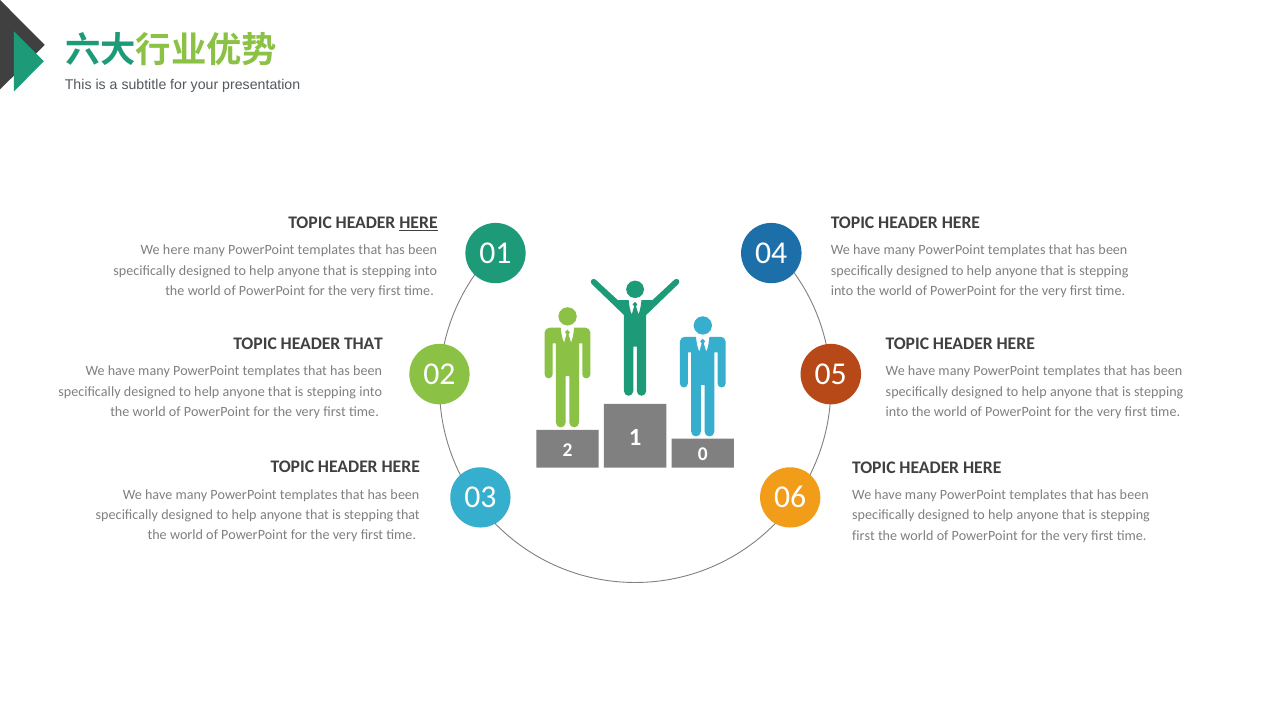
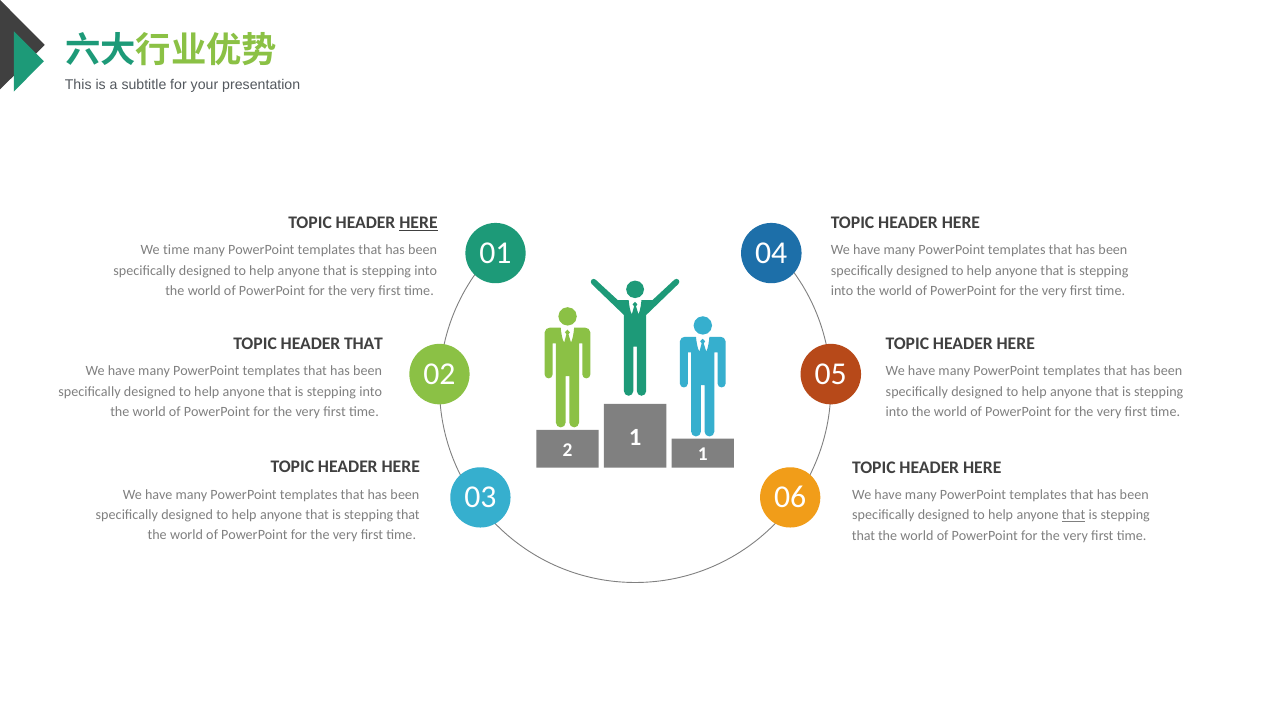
We here: here -> time (176, 250)
2 0: 0 -> 1 (703, 454)
that underline: none -> present (1074, 515)
first: first -> that (864, 535)
